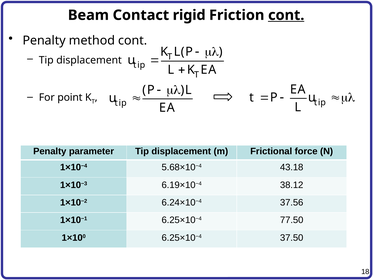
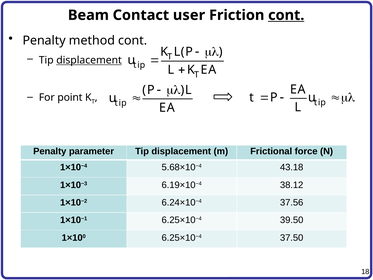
rigid: rigid -> user (189, 15)
displacement underline: none -> present (89, 60)
77.50: 77.50 -> 39.50 (292, 220)
